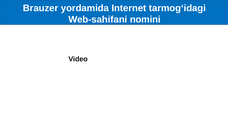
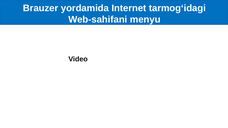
nomini: nomini -> menyu (145, 19)
